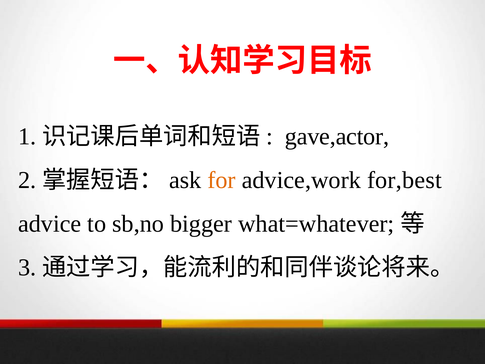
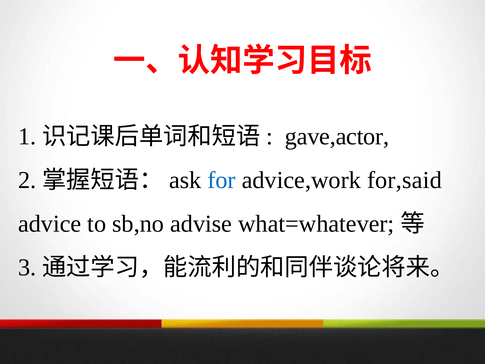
for colour: orange -> blue (222, 180)
for,best: for,best -> for,said (404, 180)
bigger: bigger -> advise (201, 224)
